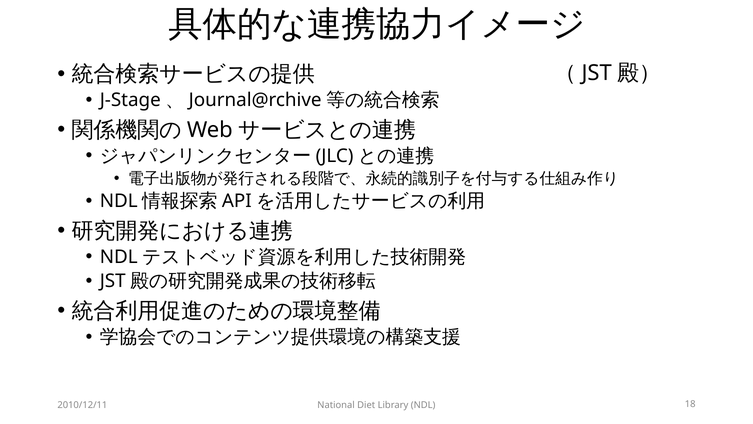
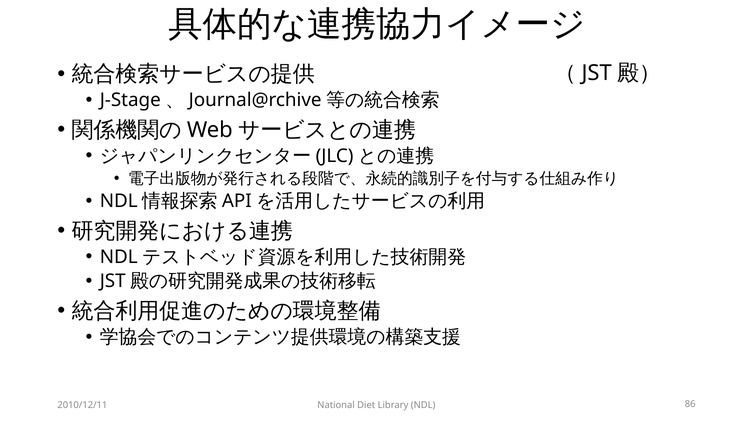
18: 18 -> 86 (690, 404)
